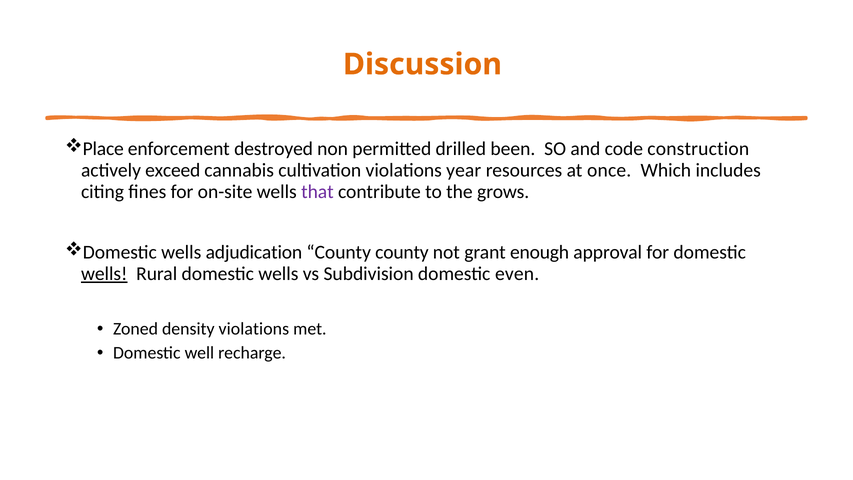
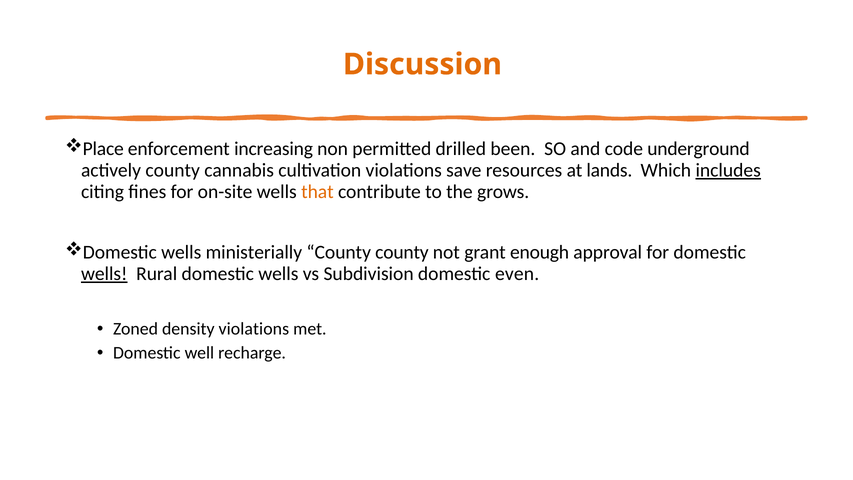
destroyed: destroyed -> increasing (274, 149)
construction: construction -> underground (698, 149)
actively exceed: exceed -> county (173, 170)
year: year -> save (464, 170)
once: once -> lands (609, 170)
includes underline: none -> present (728, 170)
that colour: purple -> orange (317, 192)
adjudication: adjudication -> ministerially (254, 252)
